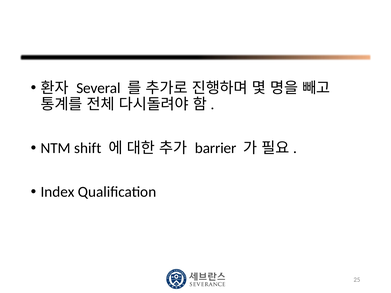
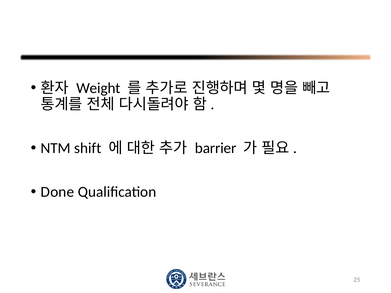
Several: Several -> Weight (98, 88)
Index: Index -> Done (57, 192)
